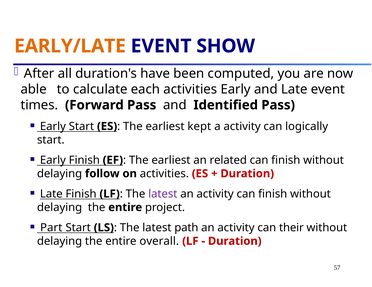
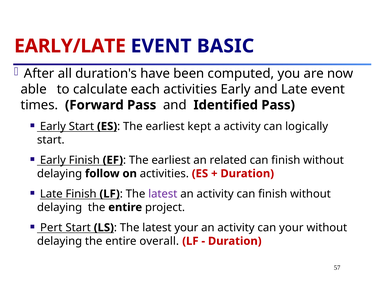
EARLY/LATE colour: orange -> red (70, 46)
SHOW: SHOW -> BASIC (226, 46)
Part: Part -> Pert (51, 228)
latest path: path -> your (186, 228)
can their: their -> your (291, 228)
